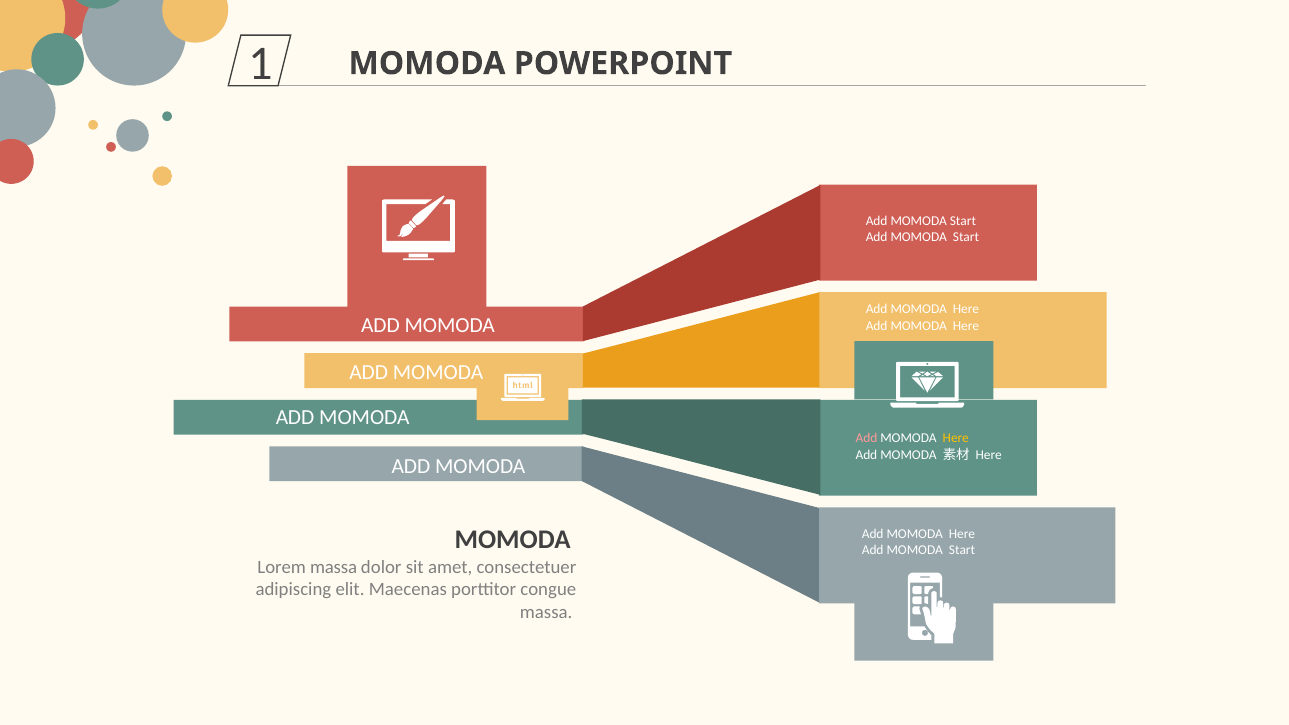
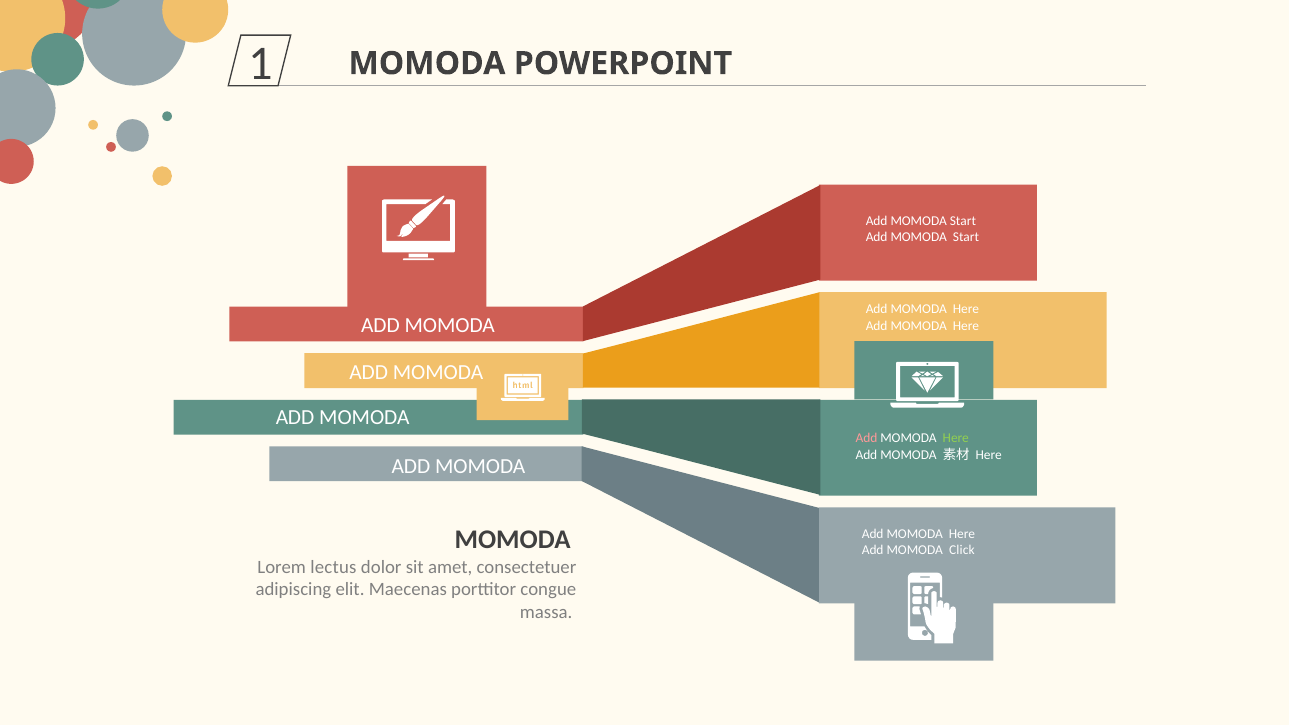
Here colour: yellow -> light green (956, 438)
Start: Start -> Click (962, 550)
Lorem massa: massa -> lectus (333, 567)
